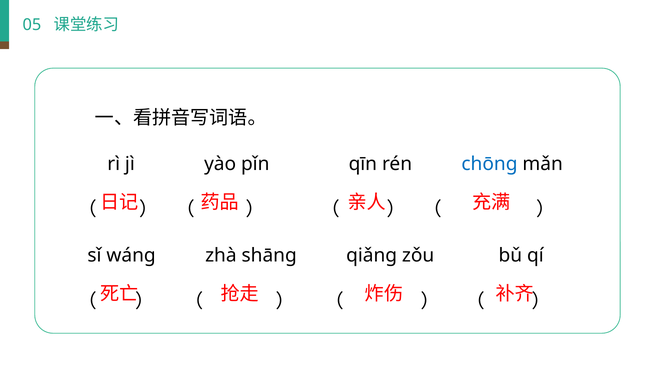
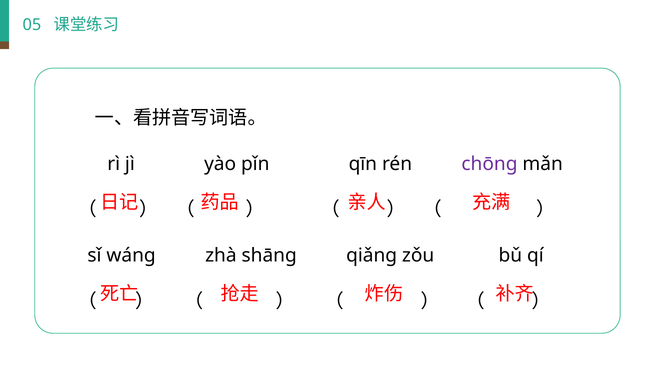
chōnɡ colour: blue -> purple (489, 164)
